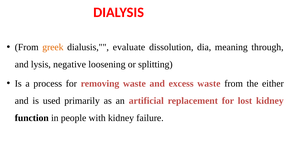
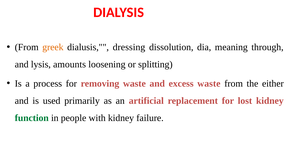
evaluate: evaluate -> dressing (129, 47)
negative: negative -> amounts (70, 64)
function colour: black -> green (32, 118)
